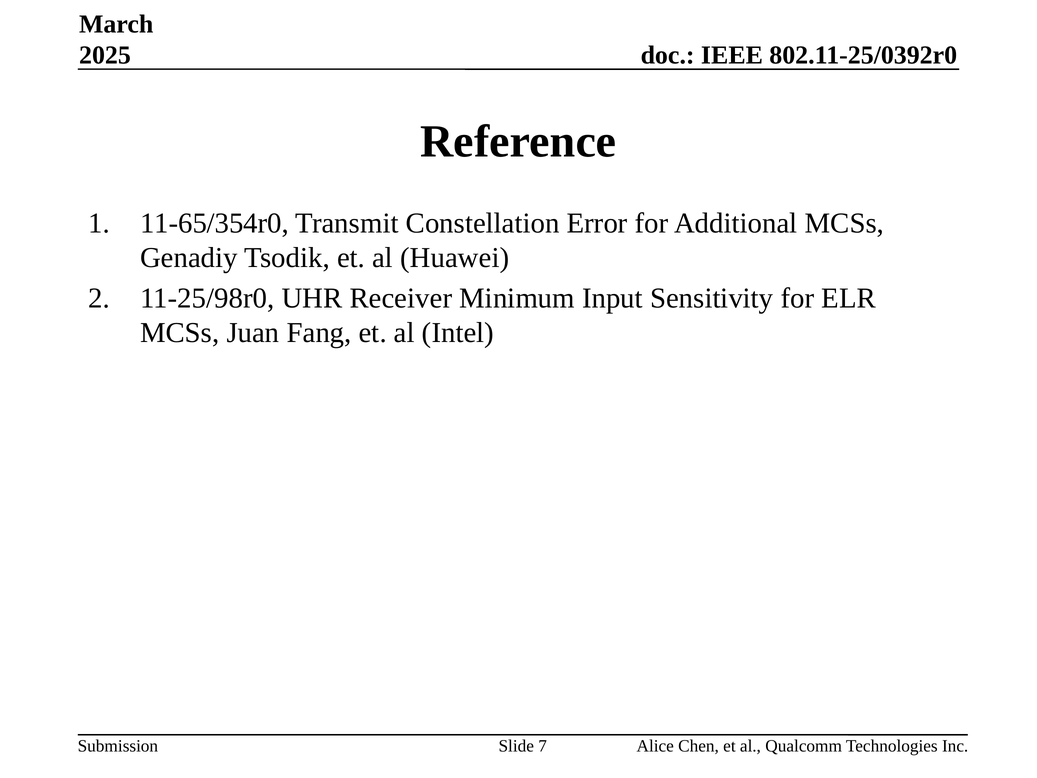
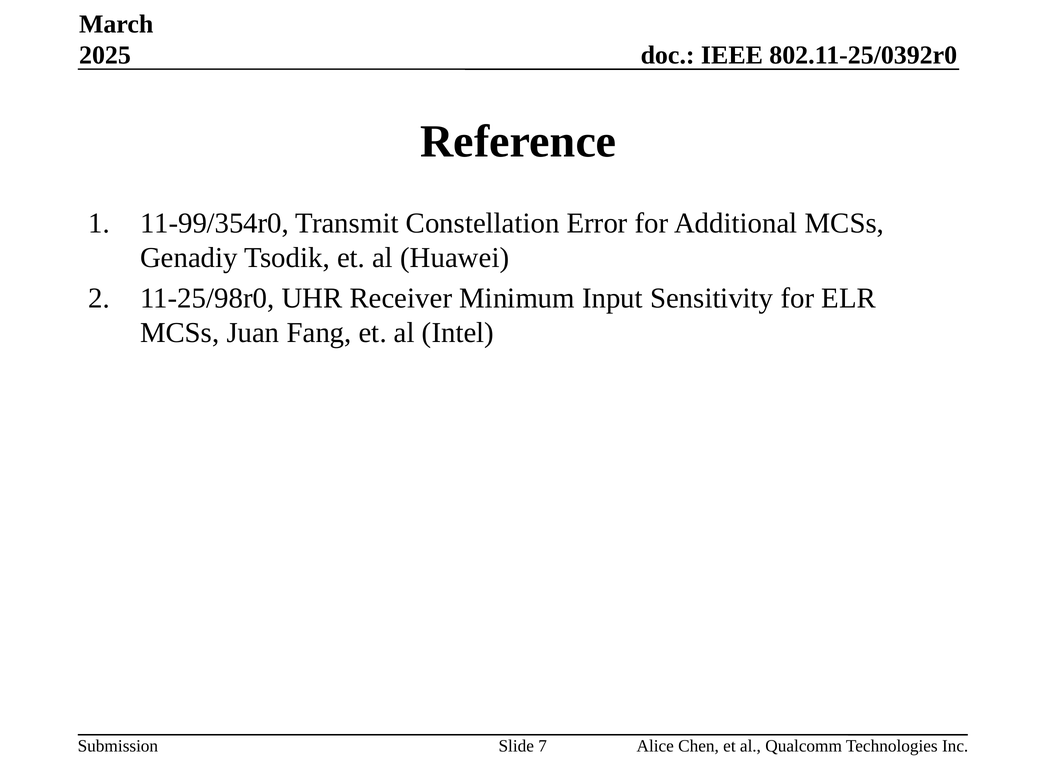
11-65/354r0: 11-65/354r0 -> 11-99/354r0 (214, 223)
